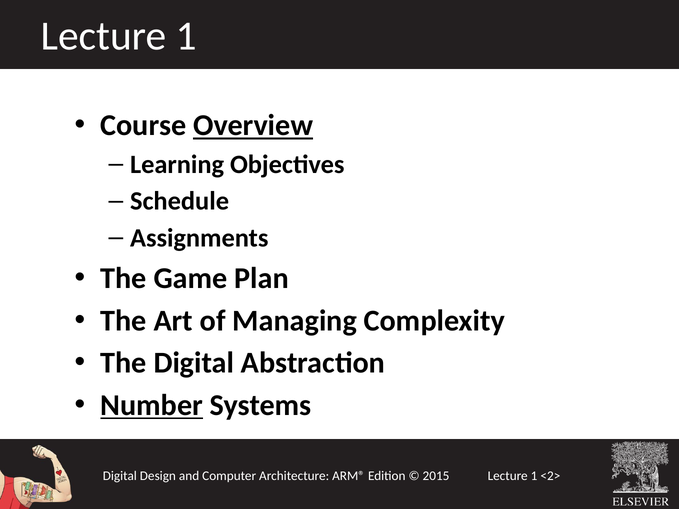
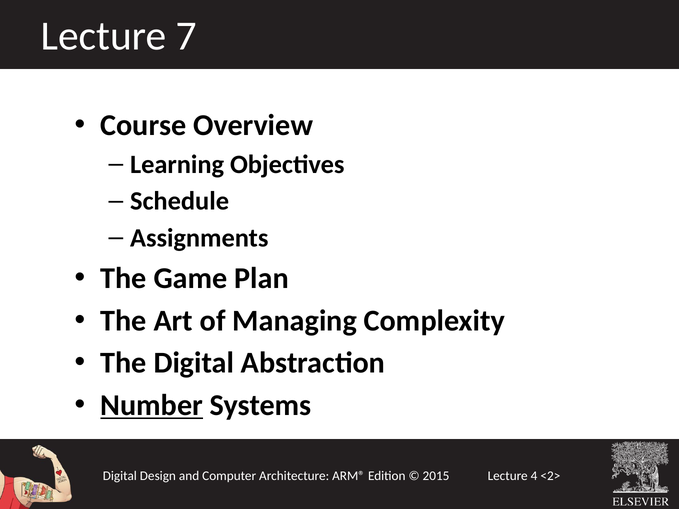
1: 1 -> 7 (186, 36)
Overview underline: present -> none (253, 125)
1: 1 -> 4 (534, 476)
